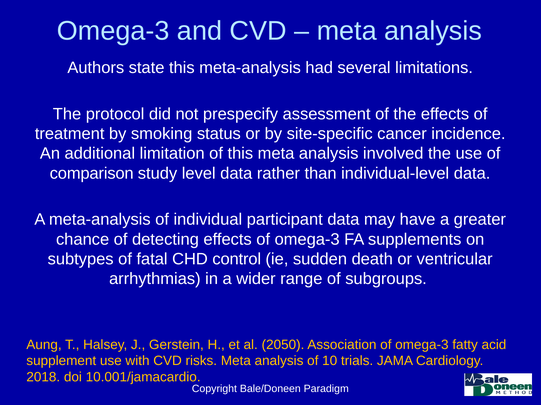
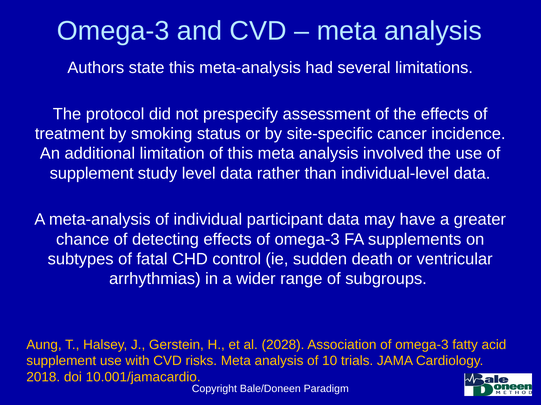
comparison: comparison -> supplement (92, 174)
2050: 2050 -> 2028 (283, 345)
